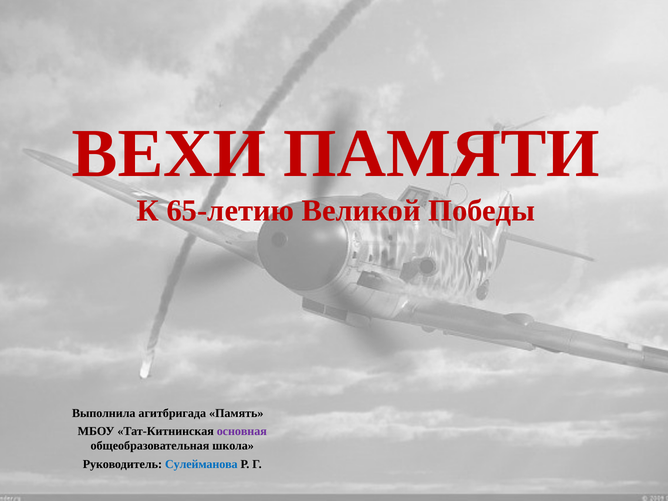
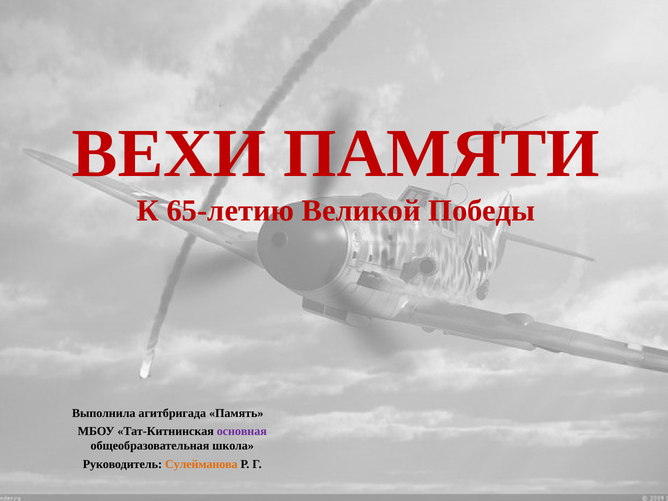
Сулейманова colour: blue -> orange (201, 464)
